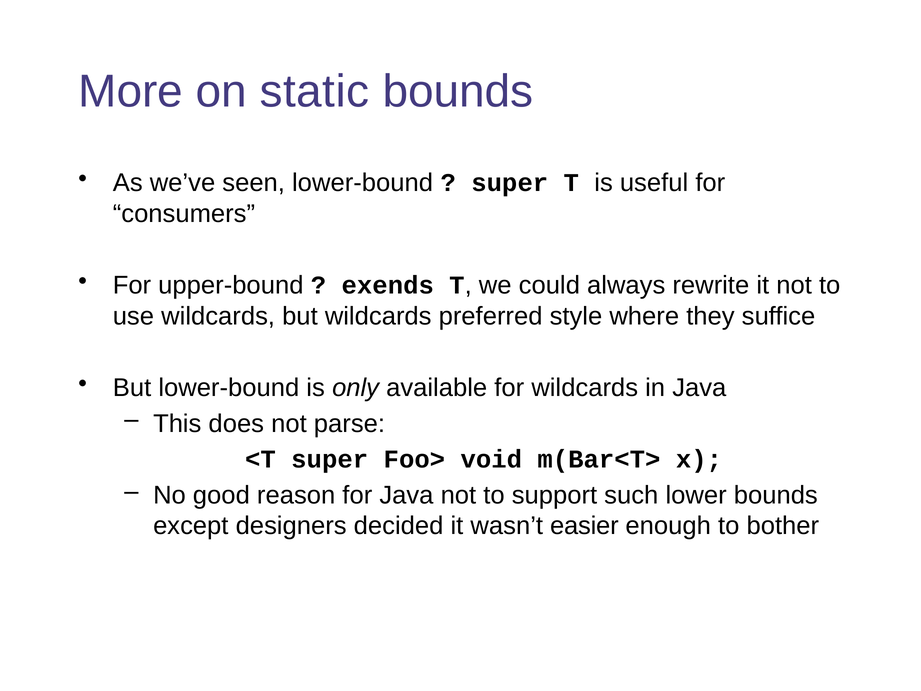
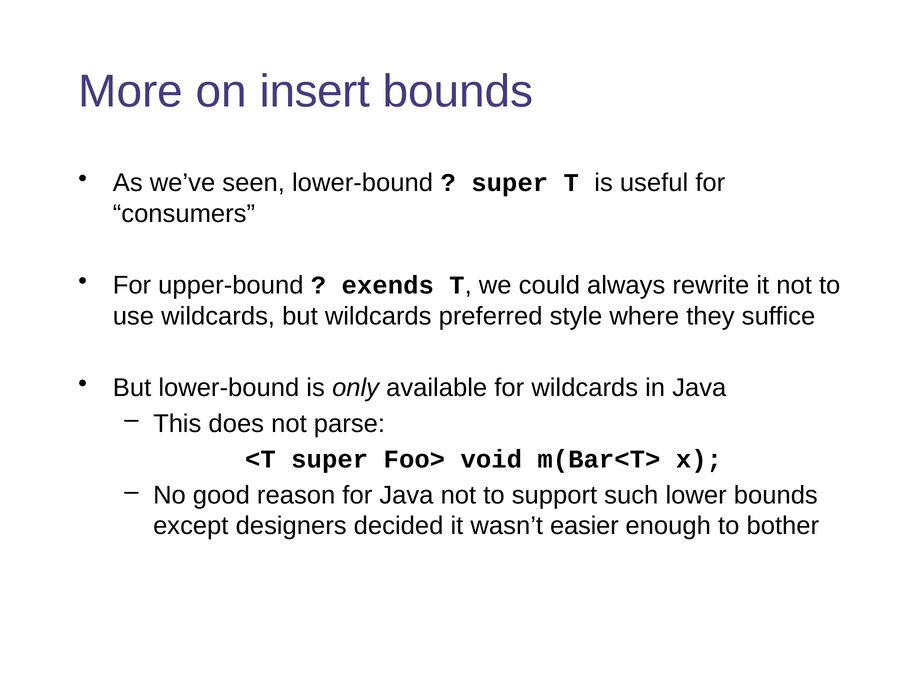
static: static -> insert (315, 91)
